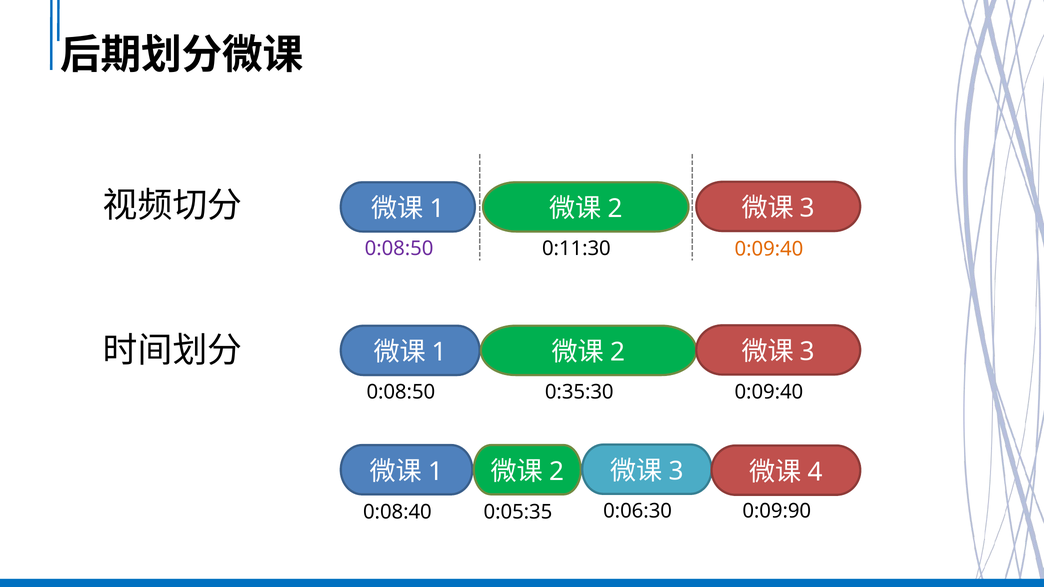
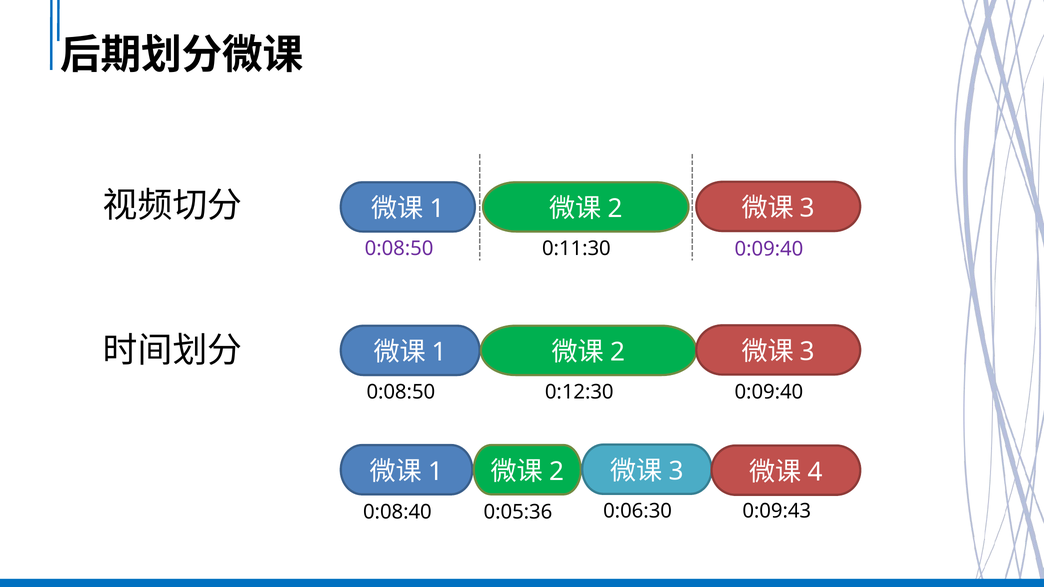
0:09:40 colour: orange -> purple (769, 249)
0:35:30: 0:35:30 -> 0:12:30 (579, 392)
0:05:35: 0:05:35 -> 0:05:36 (518, 512)
0:09:90: 0:09:90 -> 0:09:43 (777, 511)
